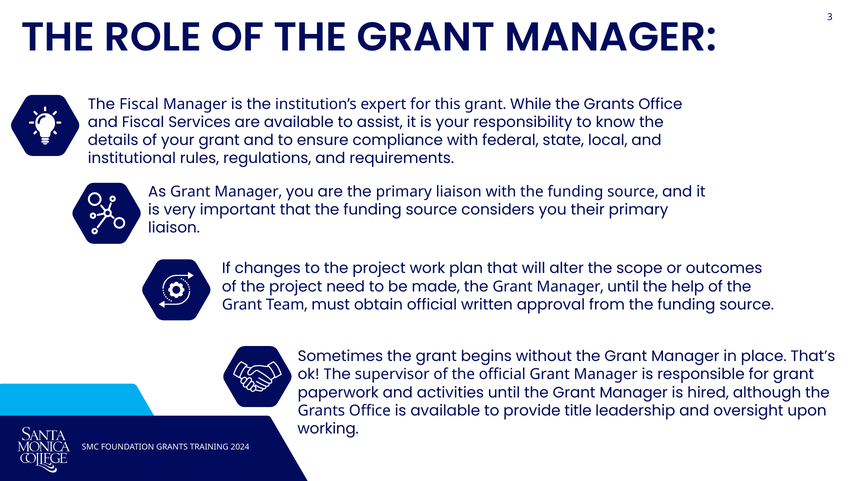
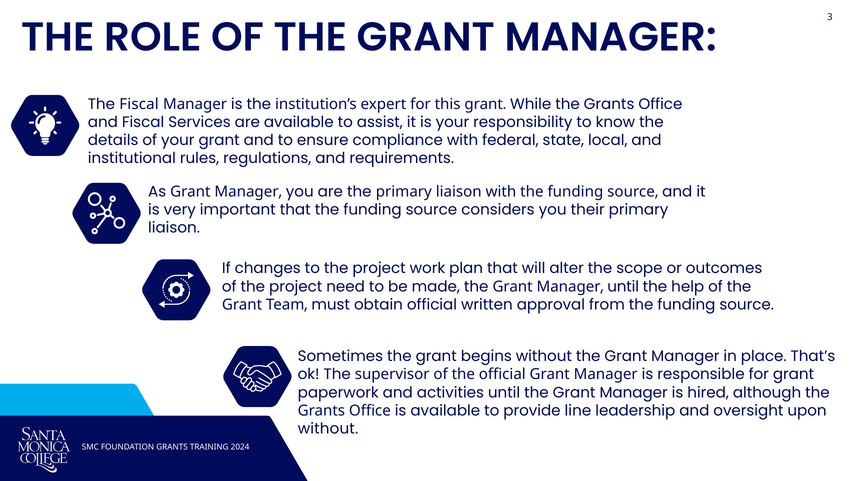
title: title -> line (578, 410)
working: working -> without (328, 428)
